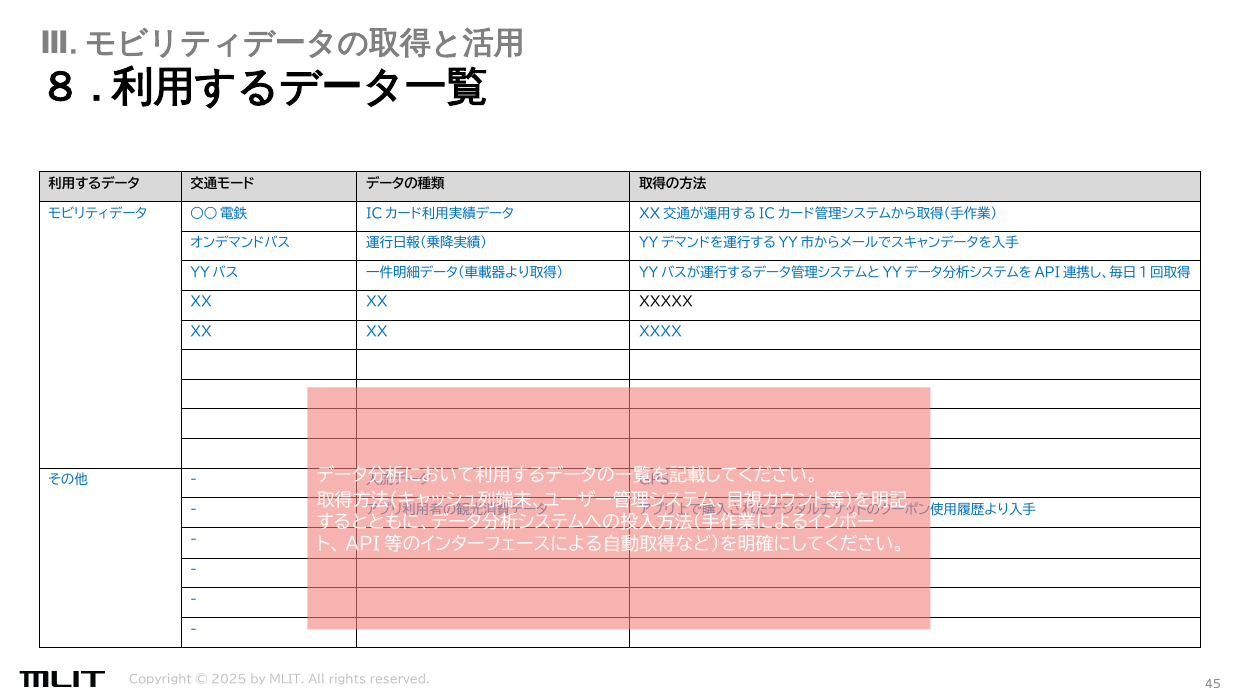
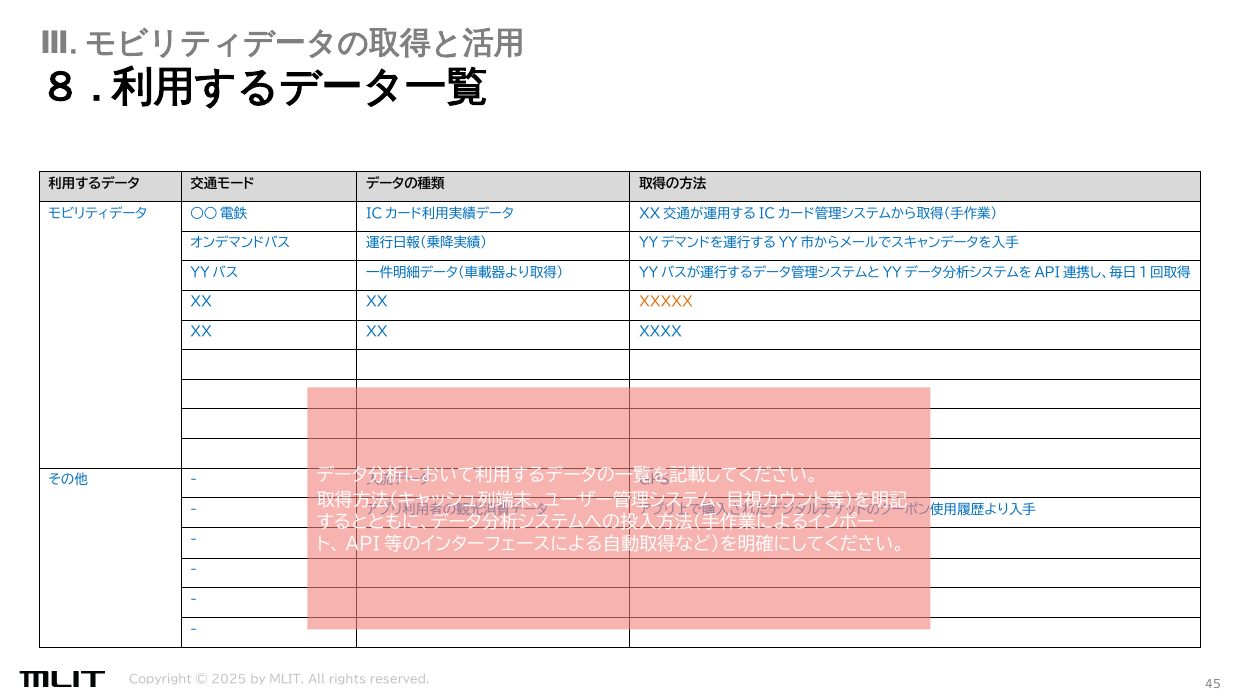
XXXXX colour: black -> orange (666, 303)
